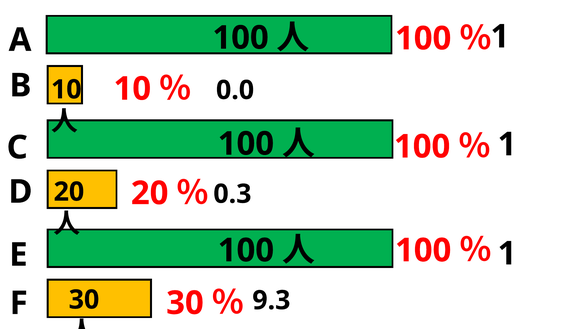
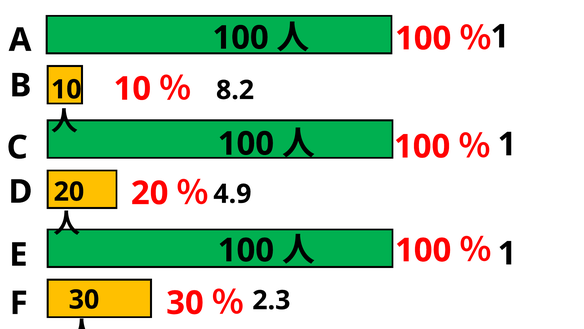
0.0: 0.0 -> 8.2 (235, 90)
0.3: 0.3 -> 4.9 (232, 194)
9.3: 9.3 -> 2.3 (271, 300)
